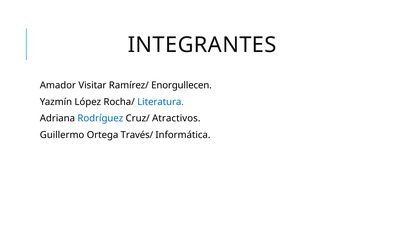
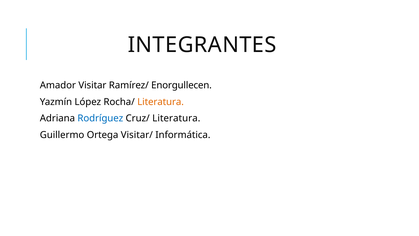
Literatura colour: blue -> orange (161, 102)
Cruz/ Atractivos: Atractivos -> Literatura (176, 118)
Través/: Través/ -> Visitar/ (137, 135)
